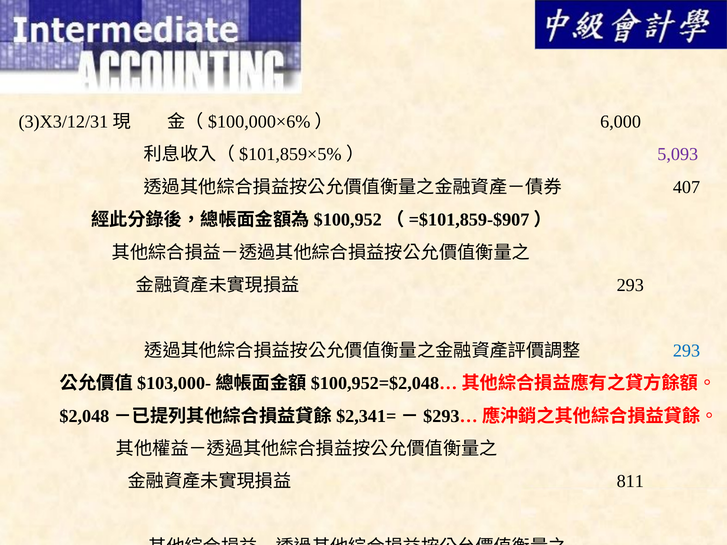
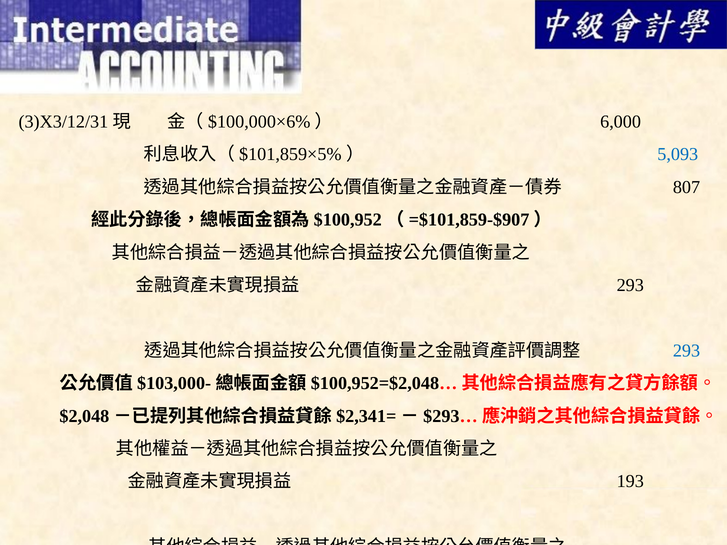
5,093 colour: purple -> blue (678, 155)
407: 407 -> 807 (687, 187)
811: 811 -> 193 (630, 482)
